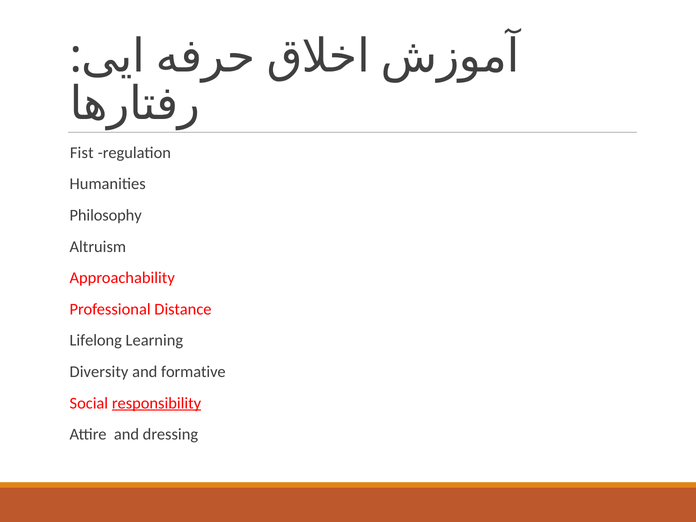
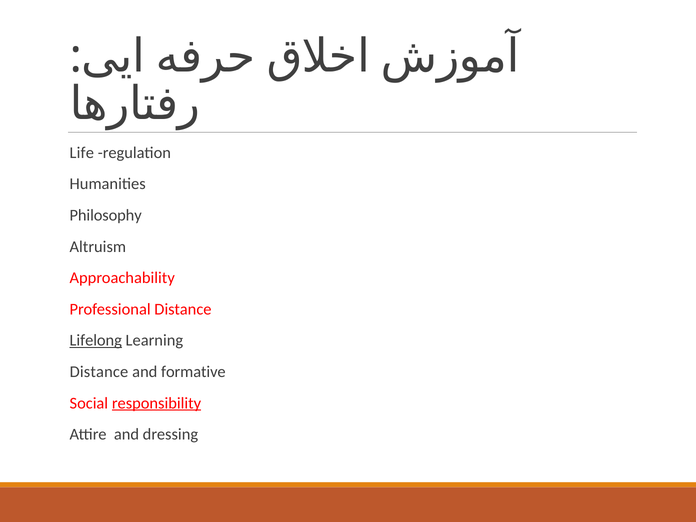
Fist: Fist -> Life (82, 153)
Lifelong underline: none -> present (96, 340)
Diversity: Diversity -> Distance (99, 372)
